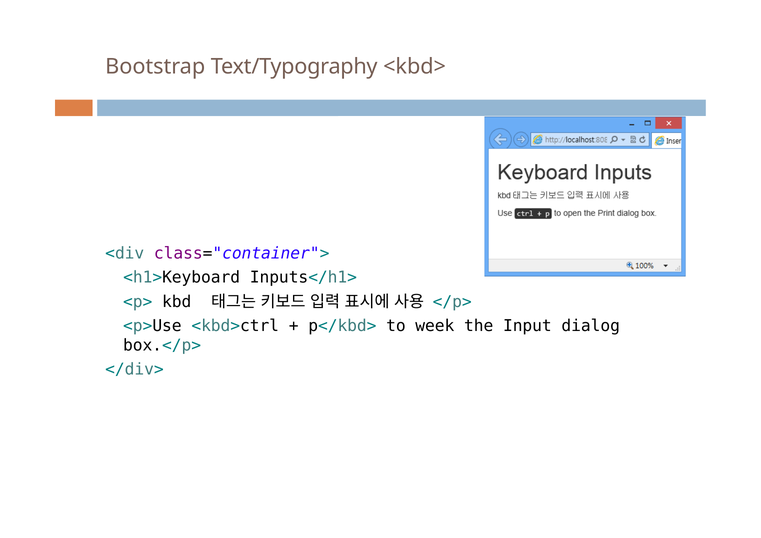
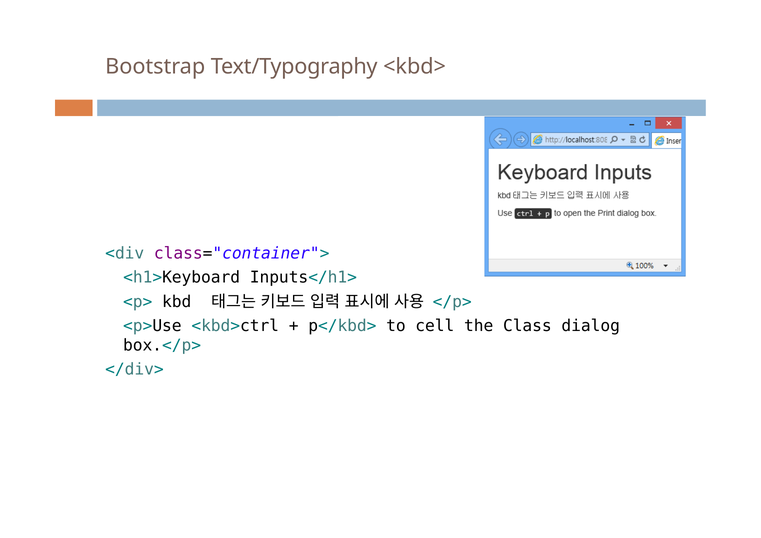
week: week -> cell (435, 326)
Input: Input -> Class (527, 326)
